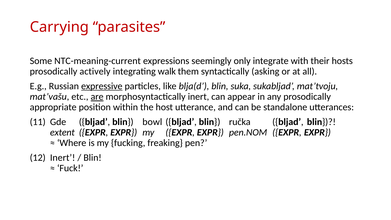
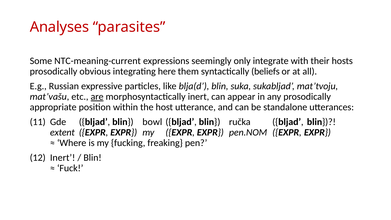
Carrying: Carrying -> Analyses (59, 27)
actively: actively -> obvious (95, 71)
walk: walk -> here (167, 71)
asking: asking -> beliefs (265, 71)
expressive underline: present -> none (102, 86)
